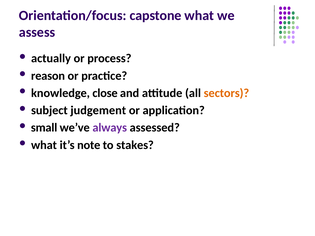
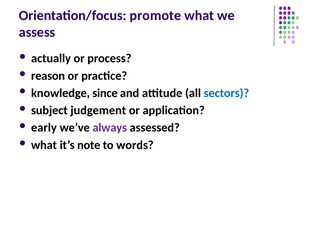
capstone: capstone -> promote (155, 15)
close: close -> since (105, 93)
sectors colour: orange -> blue (226, 93)
small: small -> early (44, 128)
stakes: stakes -> words (135, 145)
